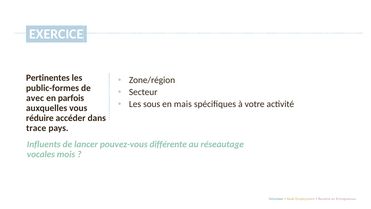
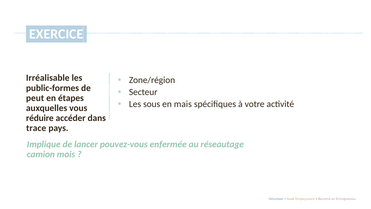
Pertinentes: Pertinentes -> Irréalisable (48, 78)
avec: avec -> peut (35, 98)
parfois: parfois -> étapes (71, 98)
Influents: Influents -> Implique (44, 144)
différente: différente -> enfermée (168, 144)
vocales: vocales -> camion (41, 154)
